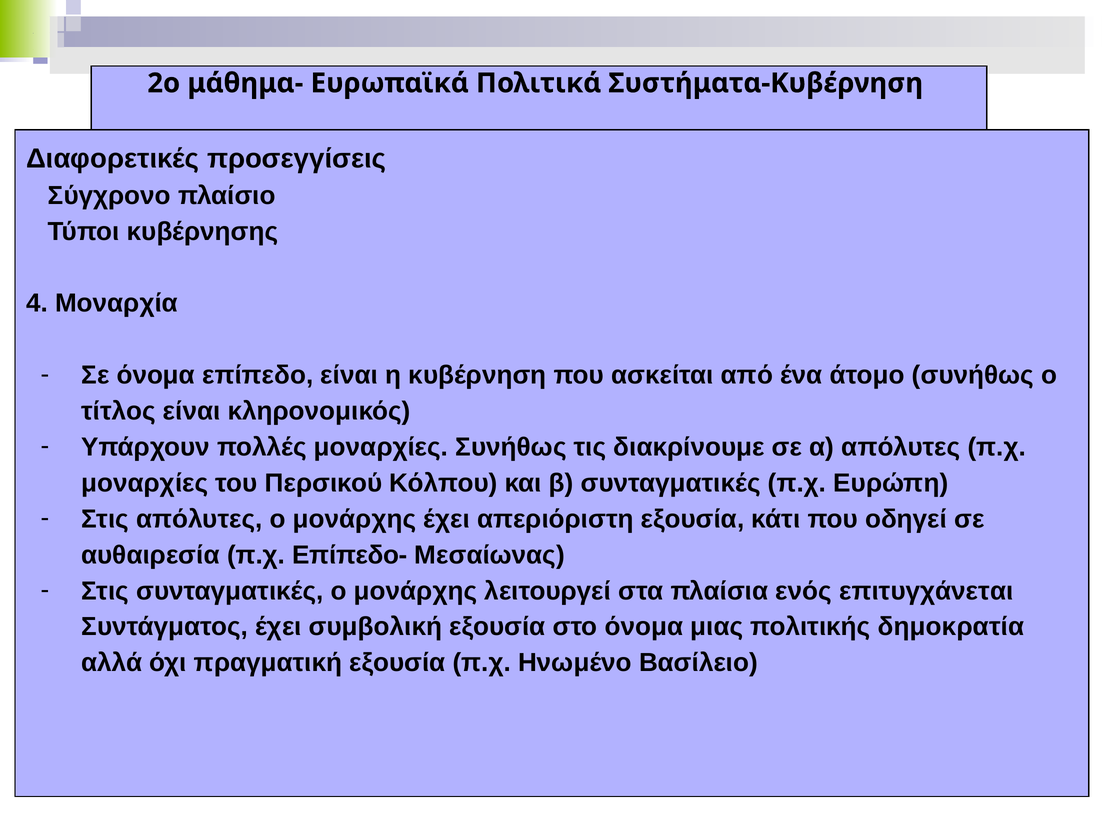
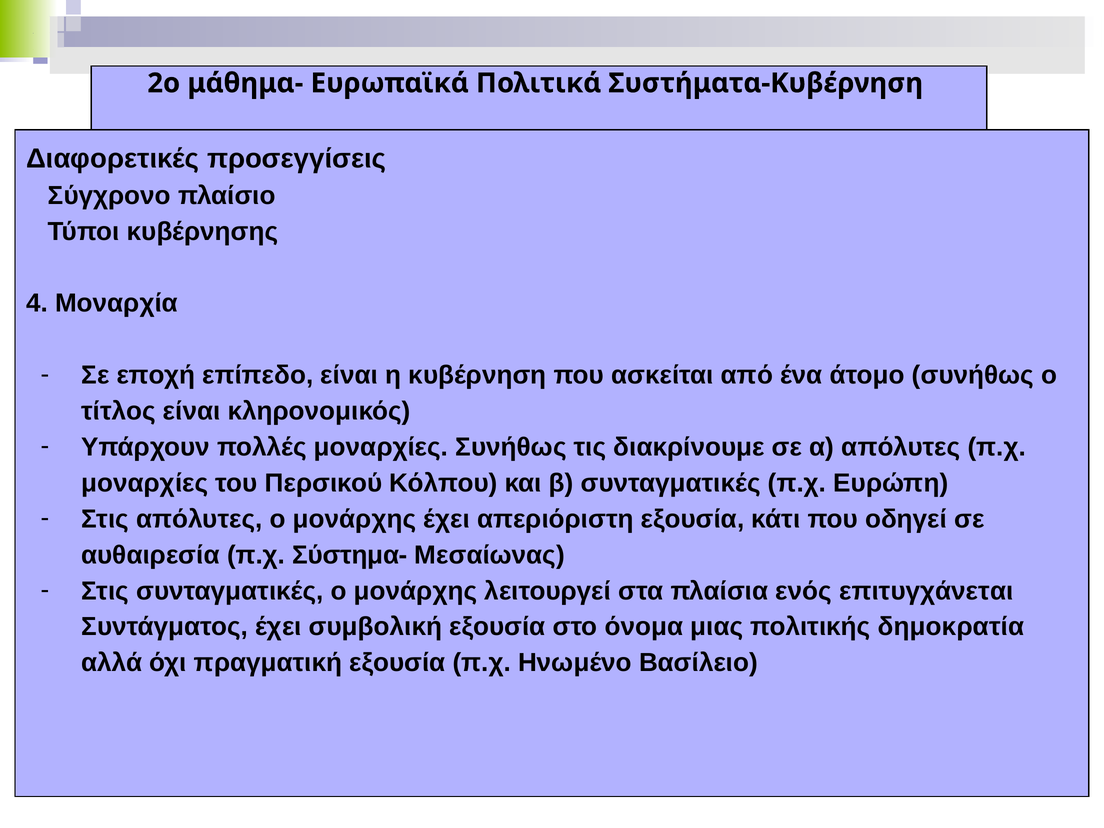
Σε όνομα: όνομα -> εποχή (156, 375)
Επίπεδο-: Επίπεδο- -> Σύστημα- (350, 555)
